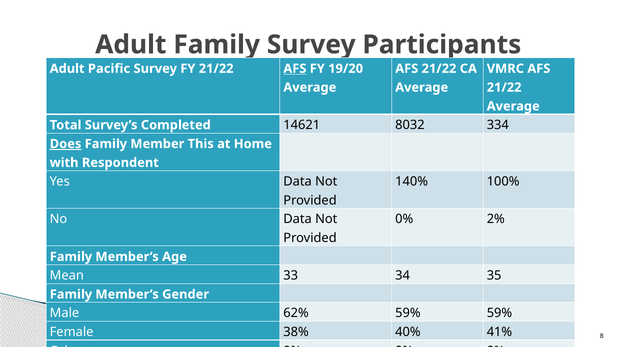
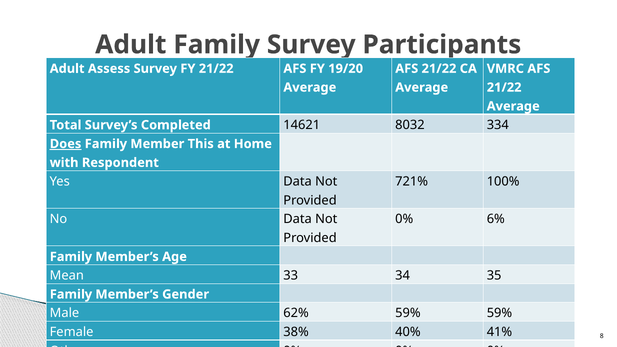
Pacific: Pacific -> Assess (109, 69)
AFS underline: present -> none (295, 69)
140%: 140% -> 721% (412, 181)
2%: 2% -> 6% (496, 219)
